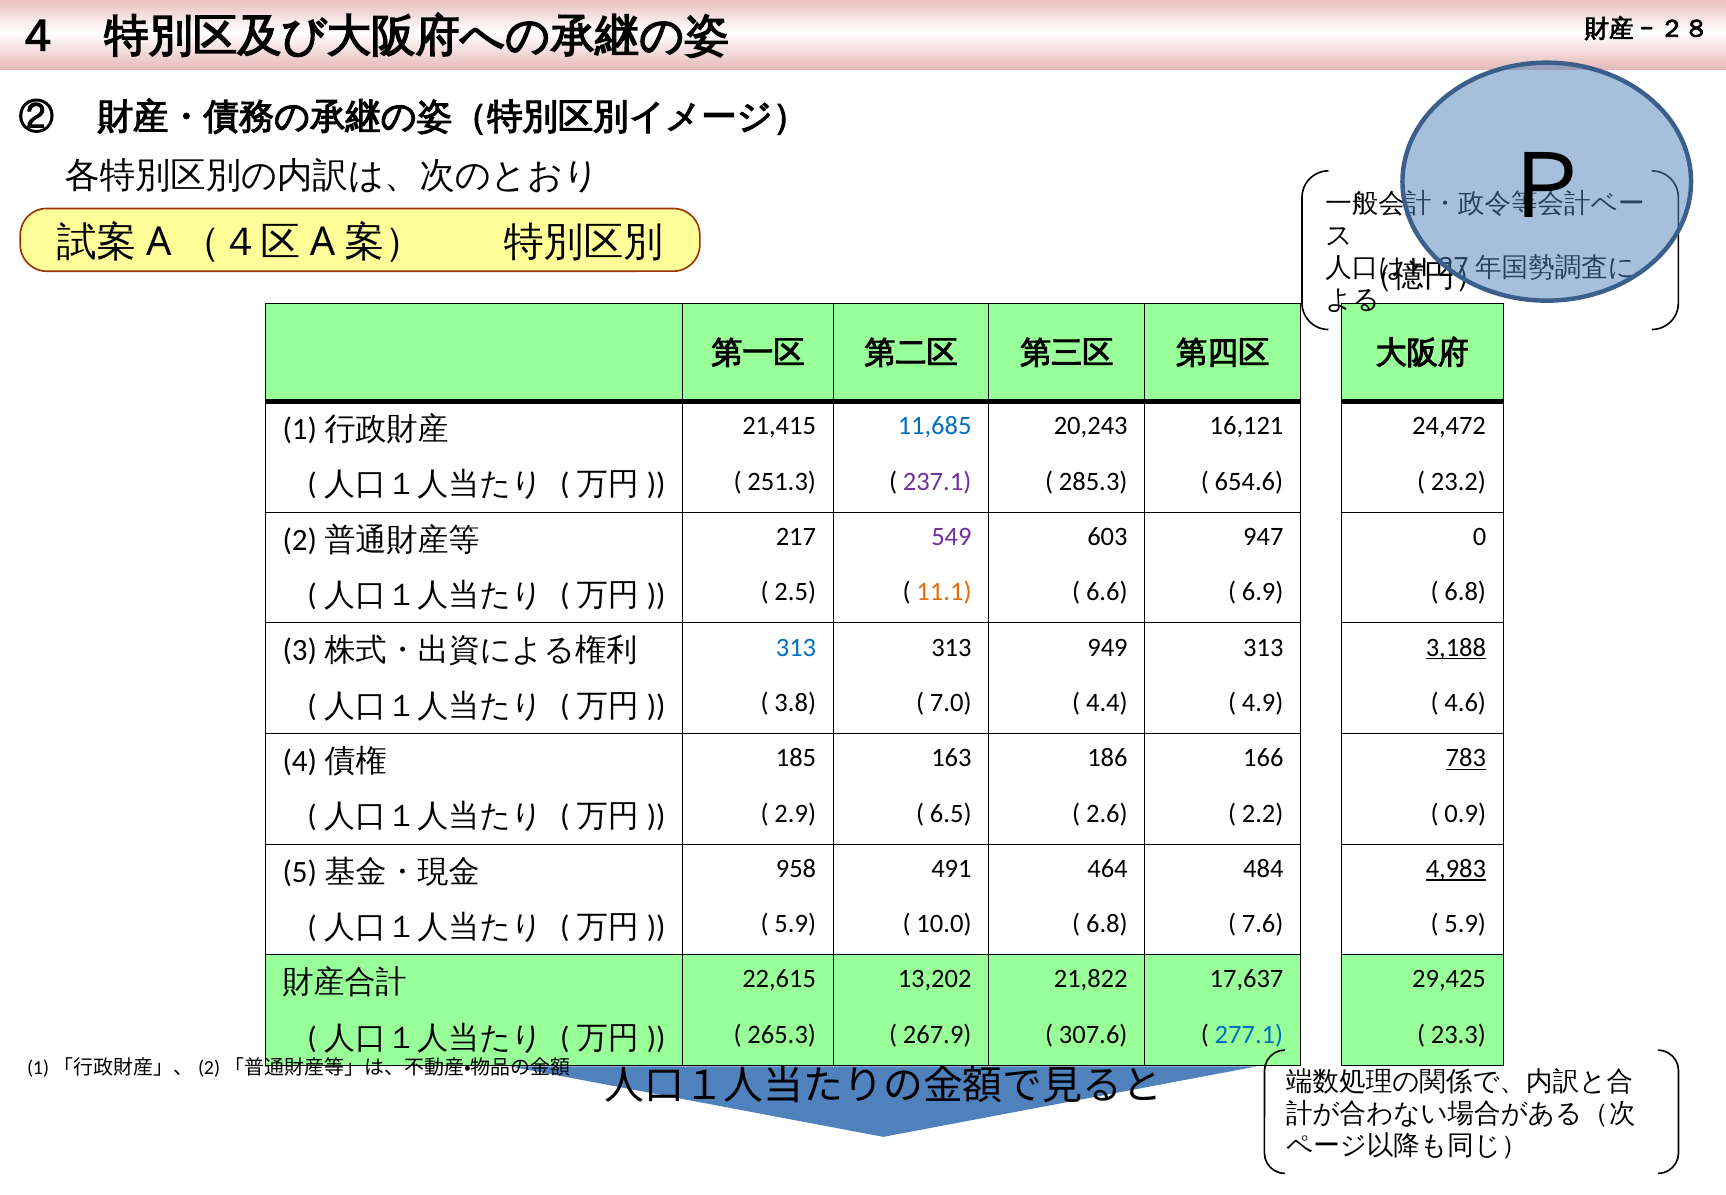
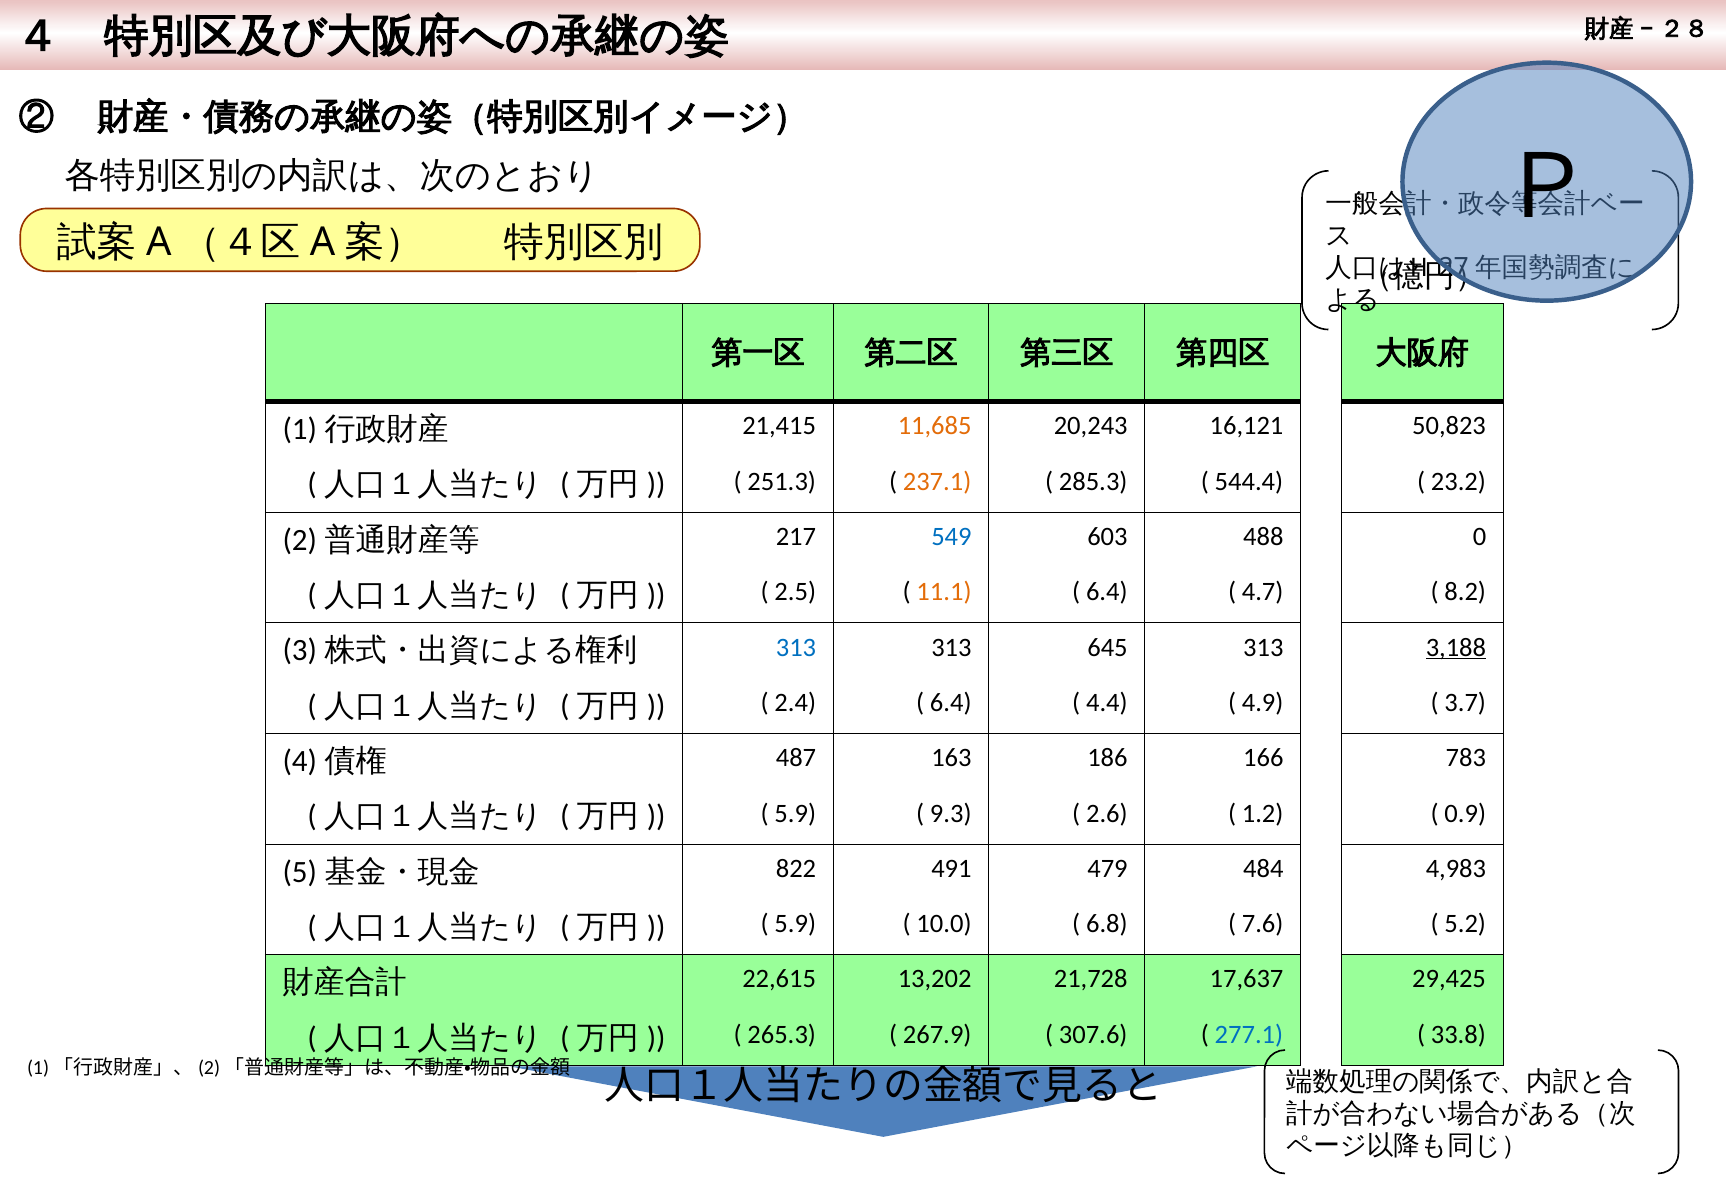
11,685 colour: blue -> orange (935, 426)
24,472: 24,472 -> 50,823 (1449, 426)
237.1 colour: purple -> orange (937, 481)
654.6: 654.6 -> 544.4 (1249, 481)
549 colour: purple -> blue (951, 537)
947: 947 -> 488 (1263, 537)
6.6: 6.6 -> 6.4 (1107, 592)
6.9: 6.9 -> 4.7 (1263, 592)
6.8: 6.8 -> 8.2 (1465, 592)
949: 949 -> 645 (1108, 647)
3.8: 3.8 -> 2.4 (795, 703)
7.0: 7.0 -> 6.4 (951, 703)
4.6: 4.6 -> 3.7 (1465, 703)
185: 185 -> 487 (796, 758)
783 underline: present -> none (1466, 758)
2.9: 2.9 -> 5.9 (795, 813)
6.5: 6.5 -> 9.3 (951, 813)
2.2: 2.2 -> 1.2 (1263, 813)
958: 958 -> 822 (796, 869)
464: 464 -> 479 (1108, 869)
4,983 underline: present -> none (1456, 869)
5.9: 5.9 -> 5.2 (1465, 924)
21,822: 21,822 -> 21,728 (1091, 979)
23.3: 23.3 -> 33.8 (1458, 1034)
